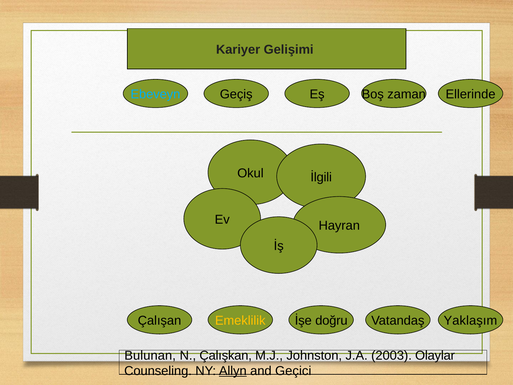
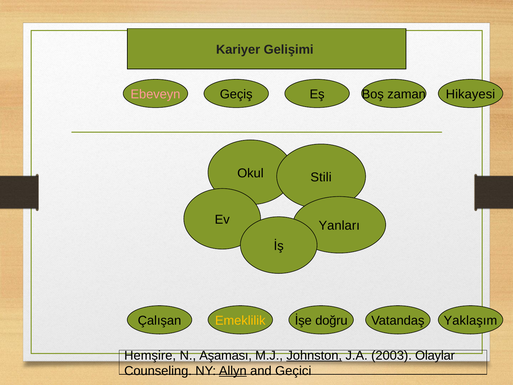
Ebeveyn colour: light blue -> pink (155, 94)
Ellerinde: Ellerinde -> Hikayesi (470, 94)
İlgili: İlgili -> Stili (321, 177)
Hayran: Hayran -> Yanları (339, 226)
Bulunan: Bulunan -> Hemşire (150, 355)
Çalışkan: Çalışkan -> Aşaması (226, 355)
Johnston underline: none -> present (314, 355)
